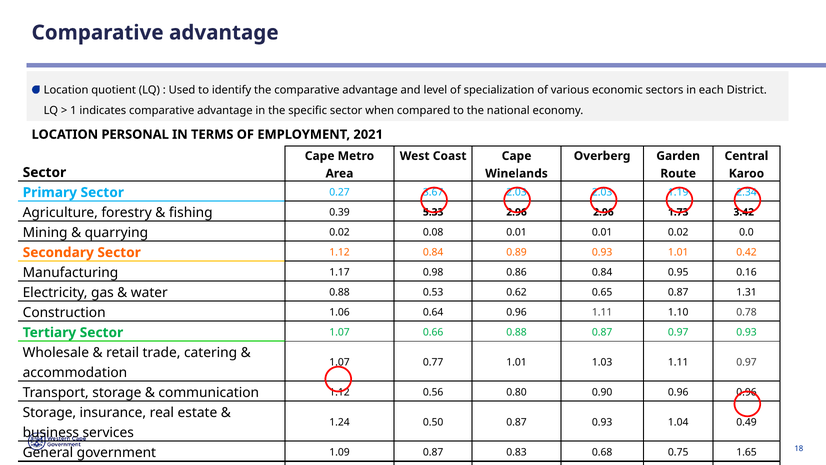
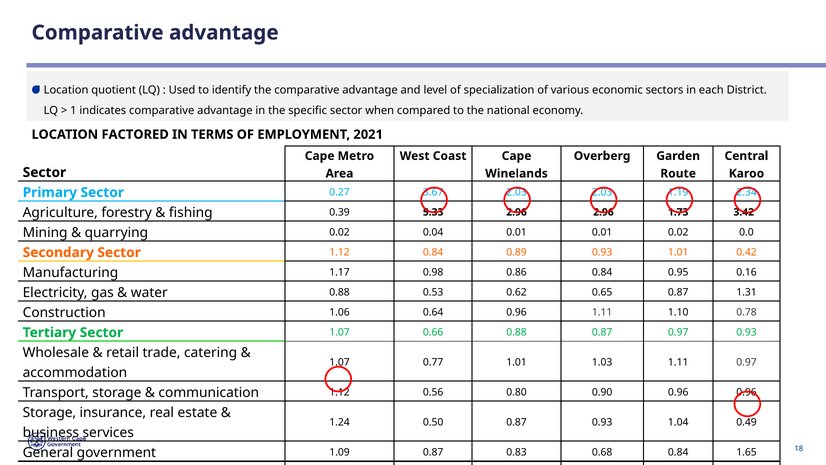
LOCATION PERSONAL: PERSONAL -> FACTORED (135, 134)
0.08: 0.08 -> 0.04 (433, 232)
0.68 0.75: 0.75 -> 0.84 (678, 452)
